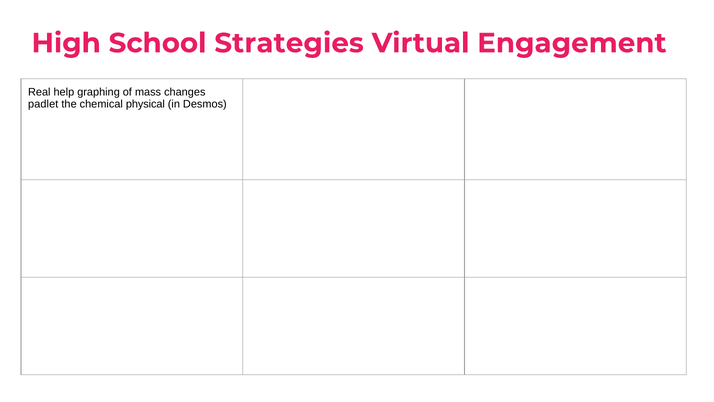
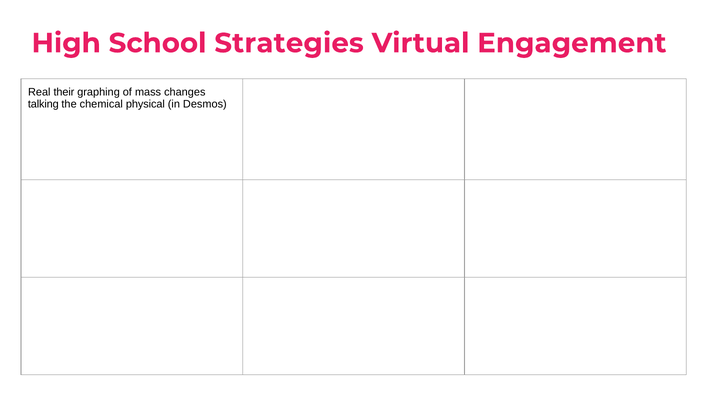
help: help -> their (64, 92)
padlet: padlet -> talking (43, 104)
